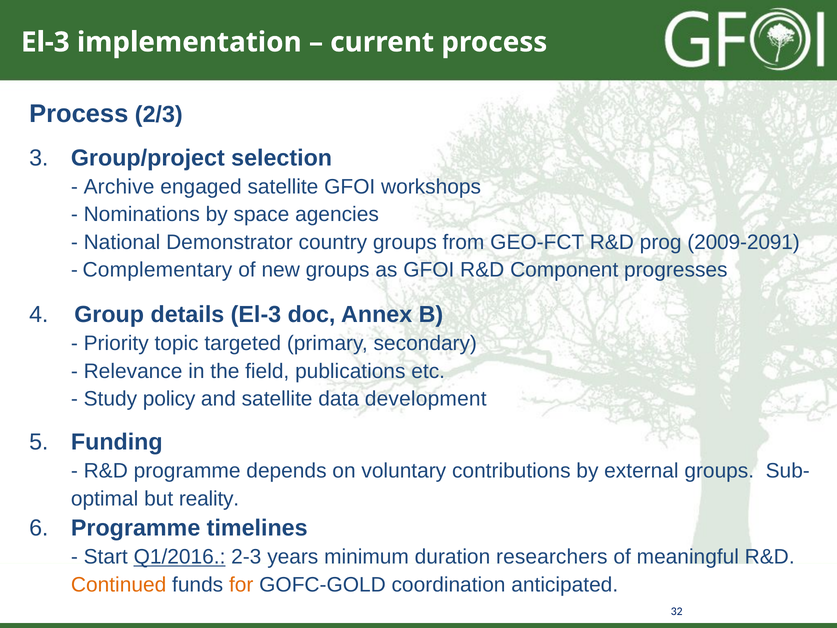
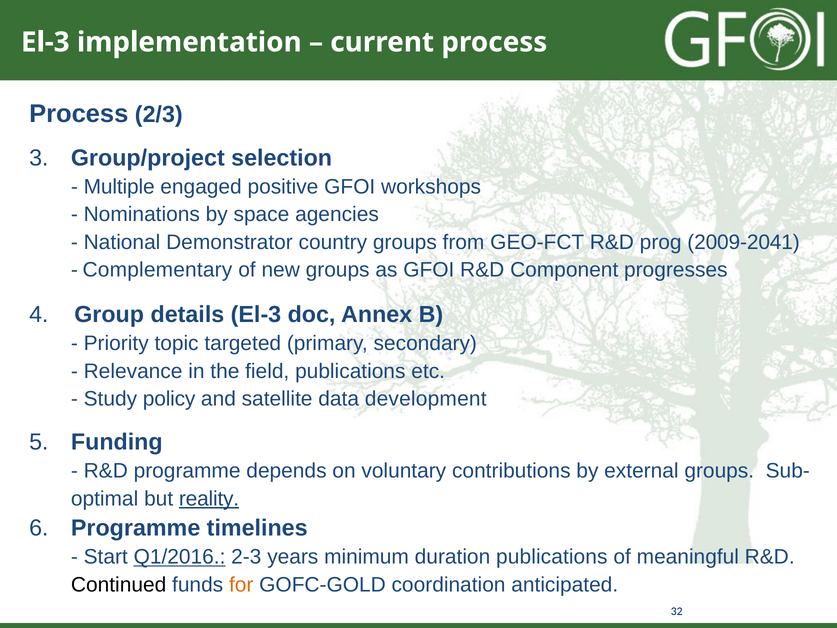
Archive: Archive -> Multiple (119, 187)
engaged satellite: satellite -> positive (283, 187)
2009-2091: 2009-2091 -> 2009-2041 (744, 242)
reality underline: none -> present (209, 498)
duration researchers: researchers -> publications (552, 557)
Continued colour: orange -> black (119, 584)
